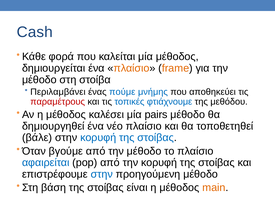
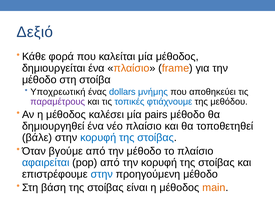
Cash: Cash -> Δεξιό (35, 32)
Περιλαμβάνει: Περιλαμβάνει -> Υποχρεωτική (58, 92)
πούμε: πούμε -> dollars (122, 92)
παραμέτρους colour: red -> purple (58, 102)
